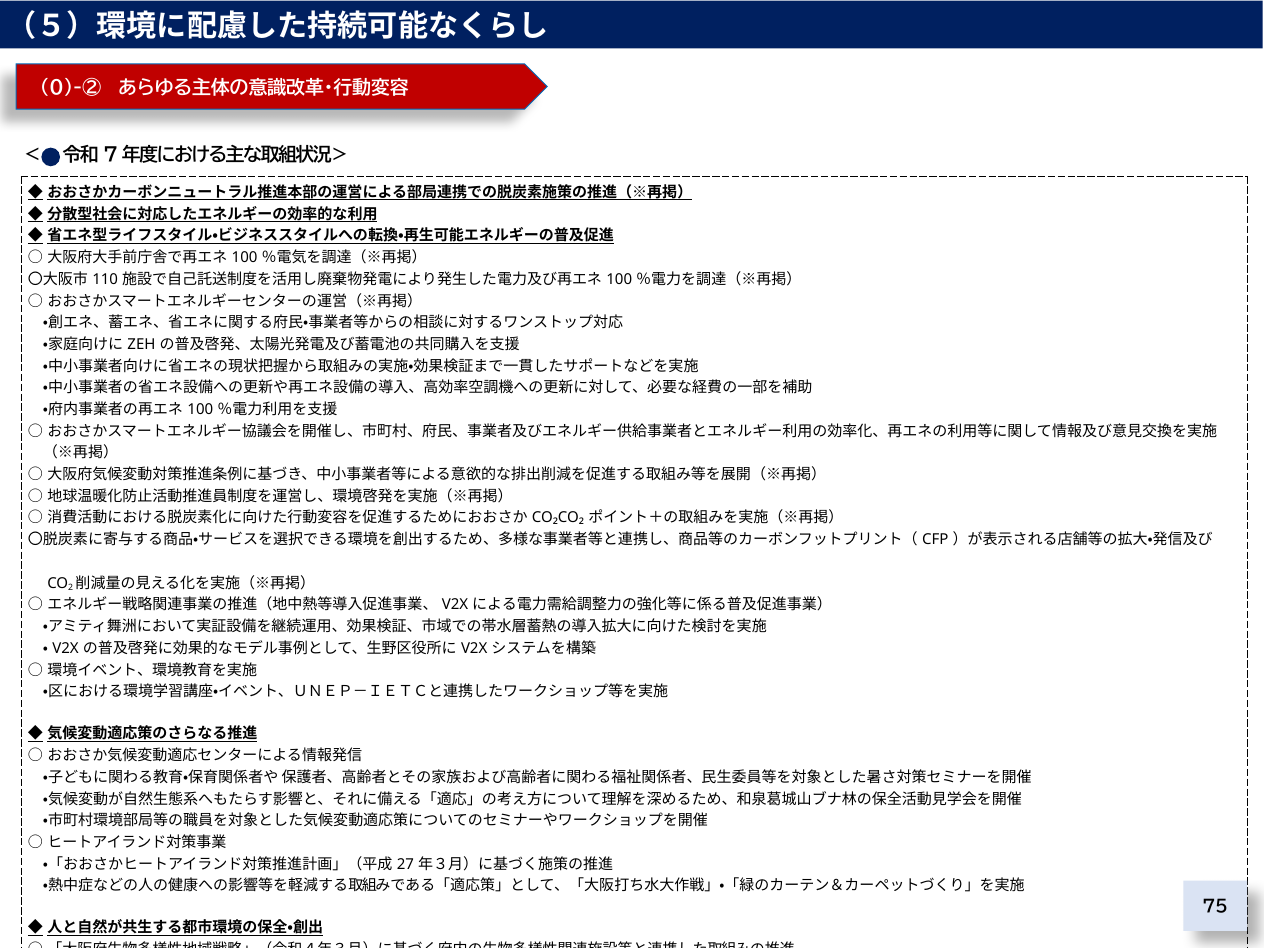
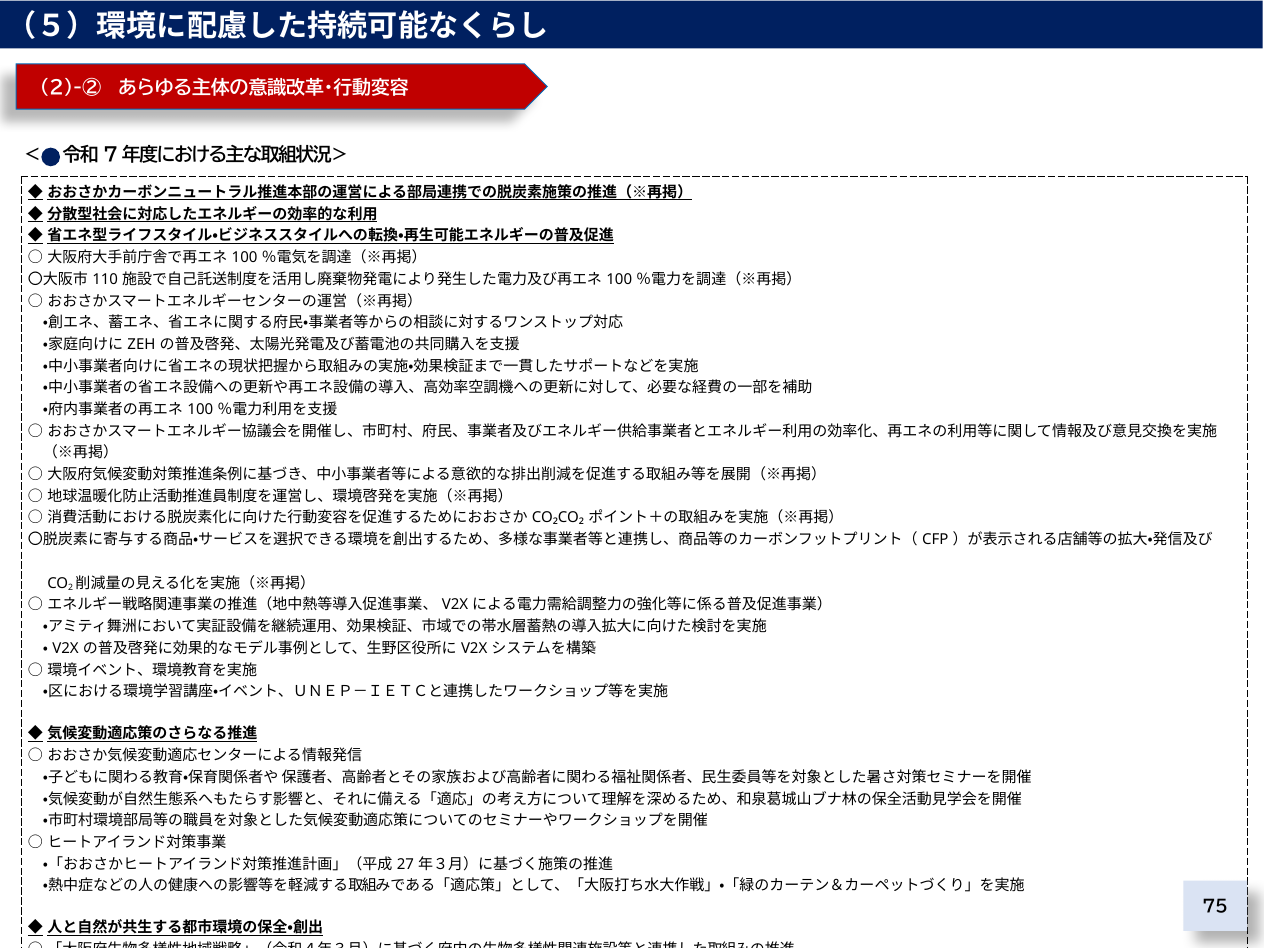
0)-②: 0)-② -> 2)-② (70, 88)
